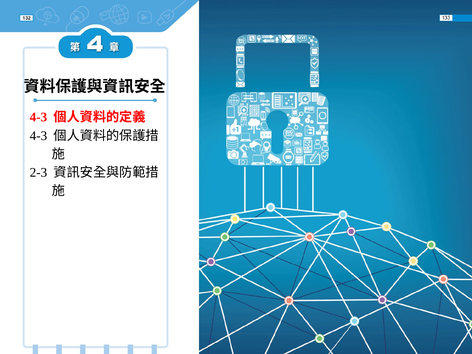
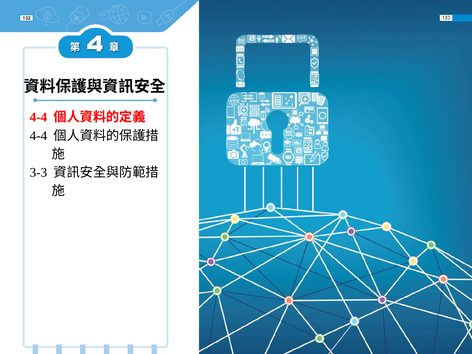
4-3: 4-3 -> 4-4 (38, 117)
4-3: 4-3 -> 4-4 (38, 136)
2-3: 2-3 -> 3-3 (38, 172)
